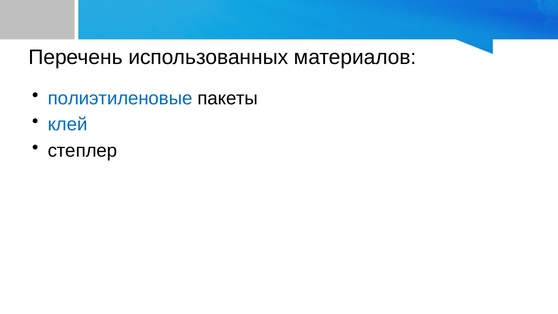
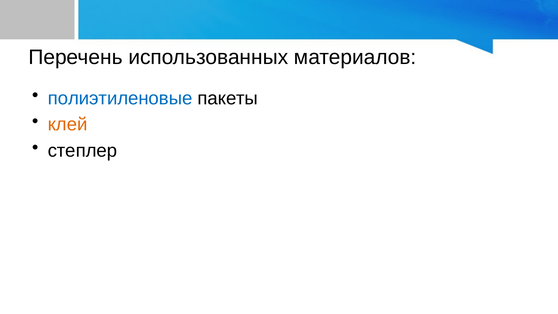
клей colour: blue -> orange (68, 124)
